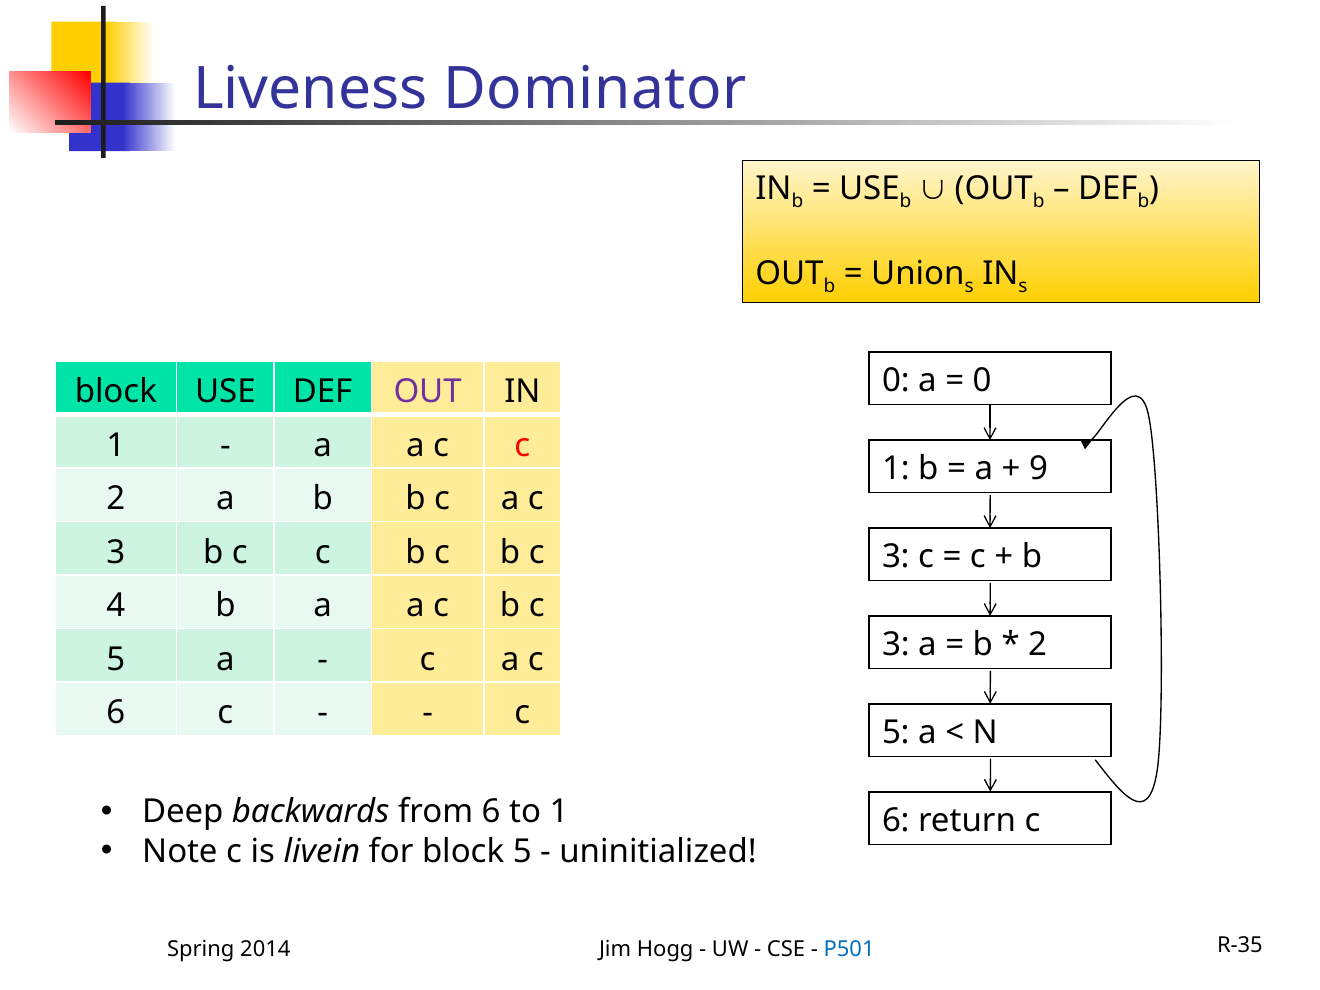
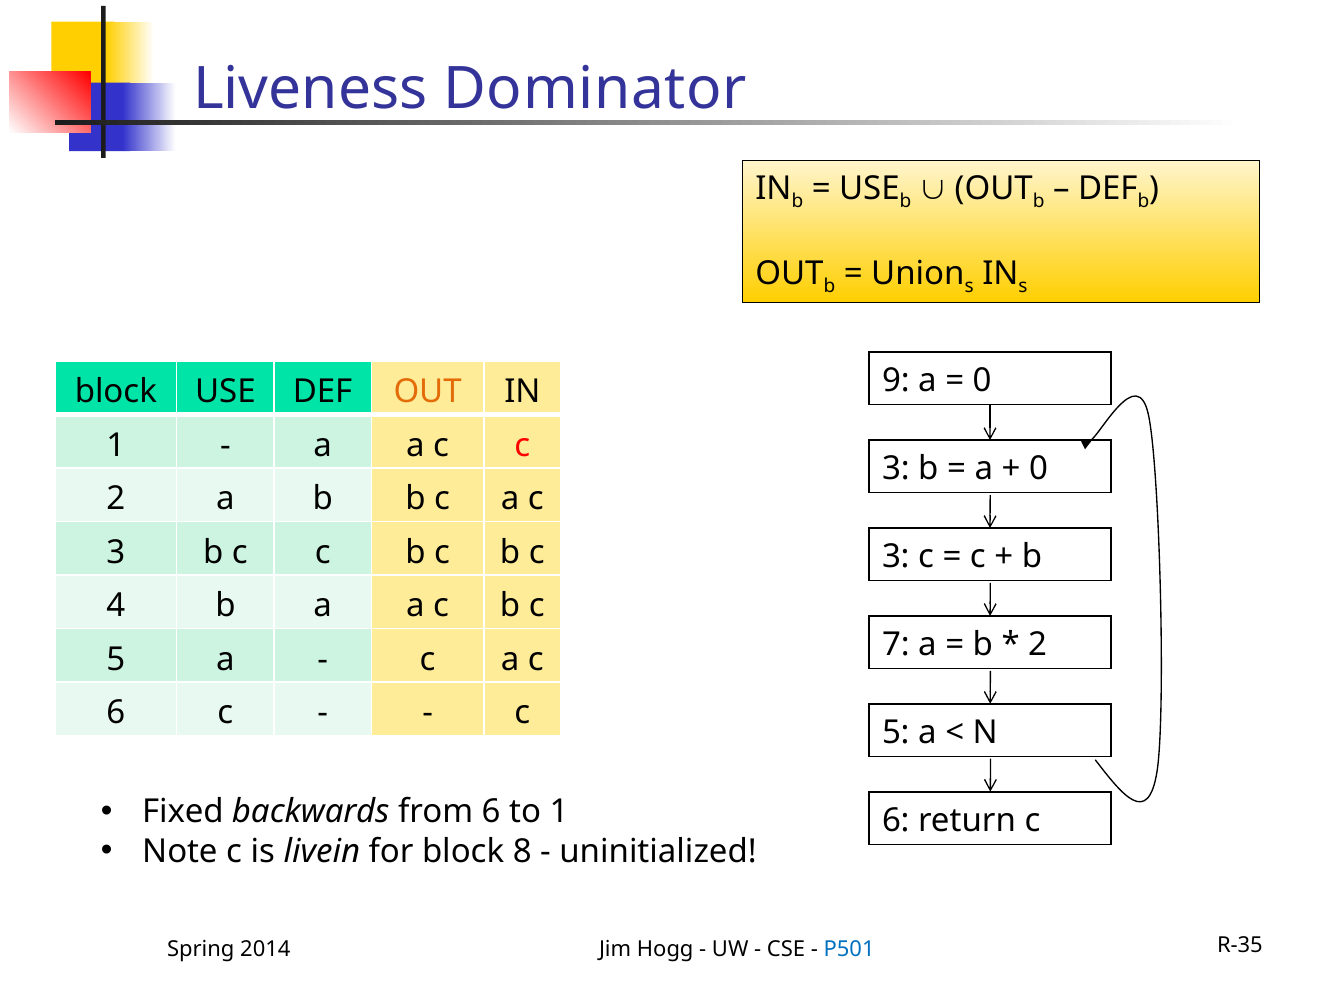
0: 0 -> 9 (896, 381)
OUT colour: purple -> orange (428, 392)
1: 1 -> 3 (896, 469)
9: 9 -> 0 (1038, 469)
3: 3 -> 7 (896, 645)
Deep: Deep -> Fixed (183, 812)
block 5: 5 -> 8 (522, 852)
